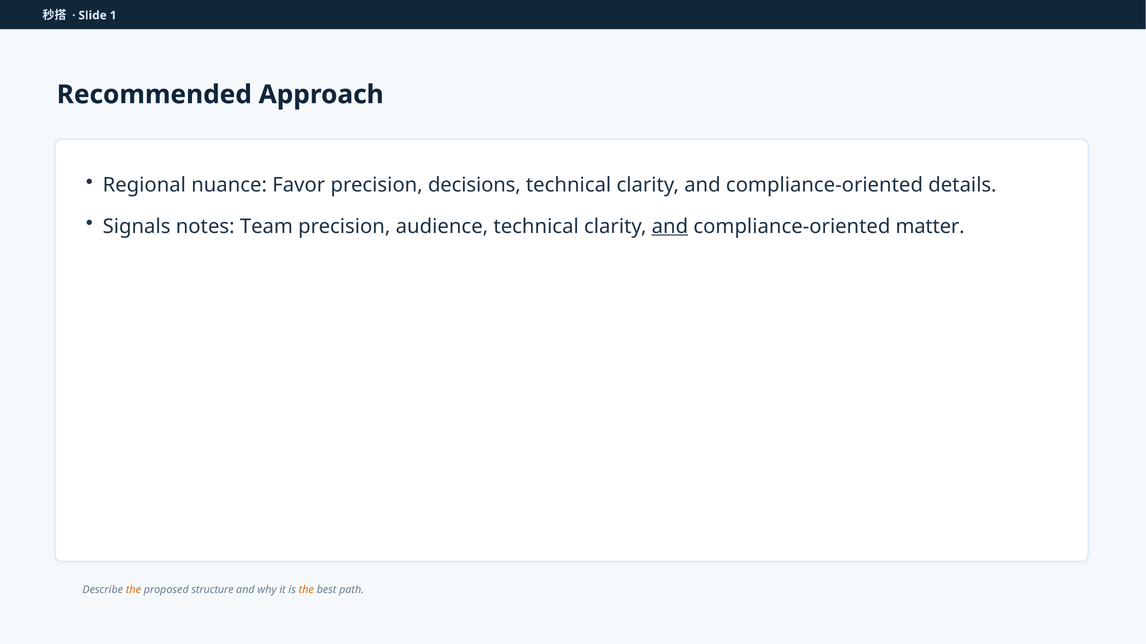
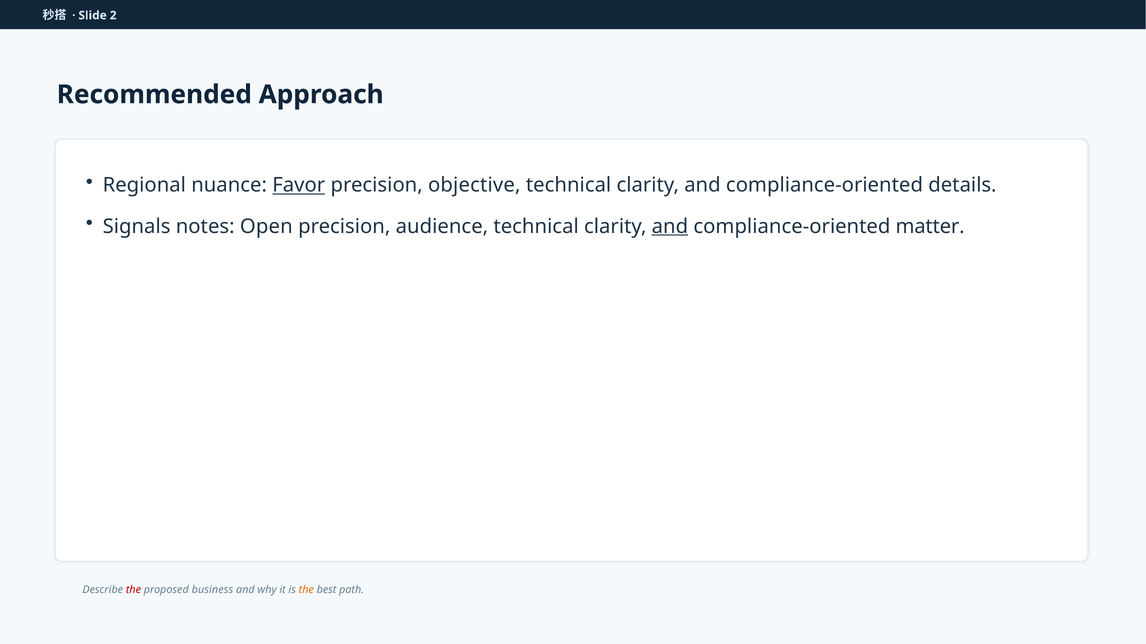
1: 1 -> 2 (113, 15)
Favor underline: none -> present (299, 185)
decisions: decisions -> objective (474, 185)
Team: Team -> Open (266, 227)
the colour: orange -> red (133, 590)
structure: structure -> business (212, 590)
